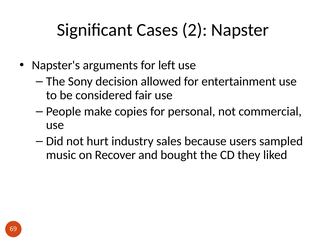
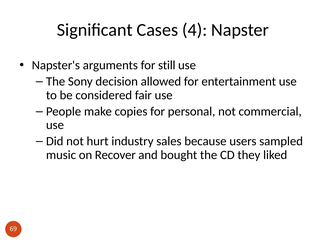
2: 2 -> 4 (195, 30)
left: left -> still (167, 65)
